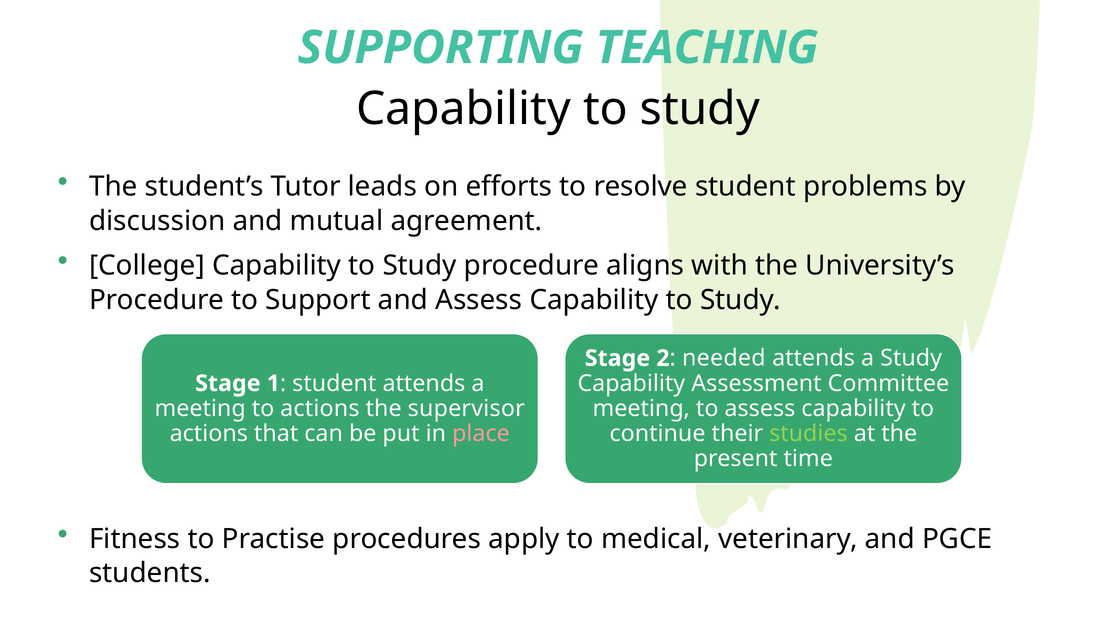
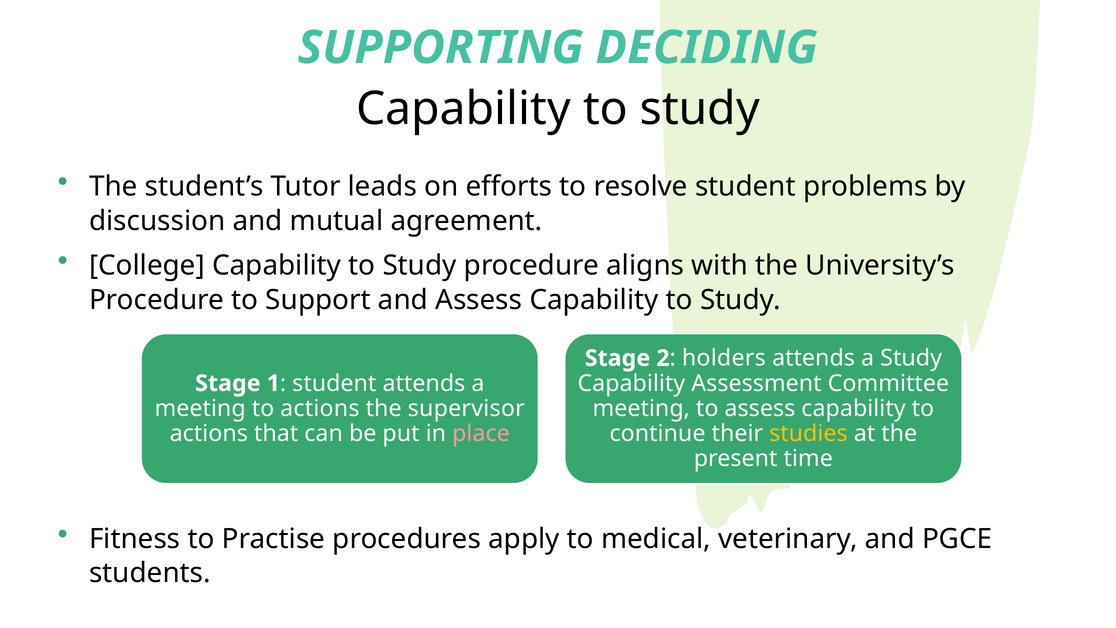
TEACHING: TEACHING -> DECIDING (707, 48)
needed: needed -> holders (724, 358)
studies colour: light green -> yellow (808, 433)
